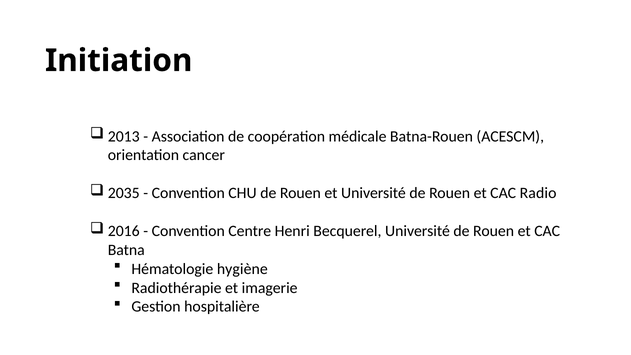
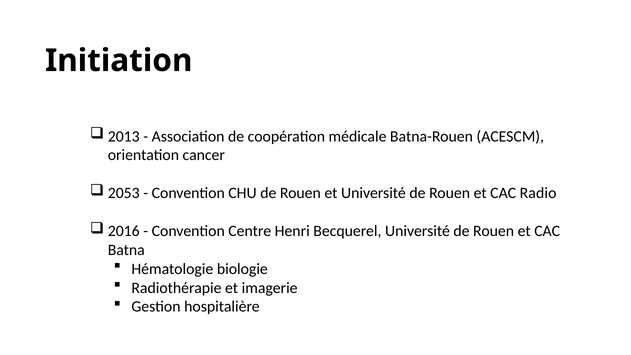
2035: 2035 -> 2053 (124, 193)
hygiène: hygiène -> biologie (242, 269)
